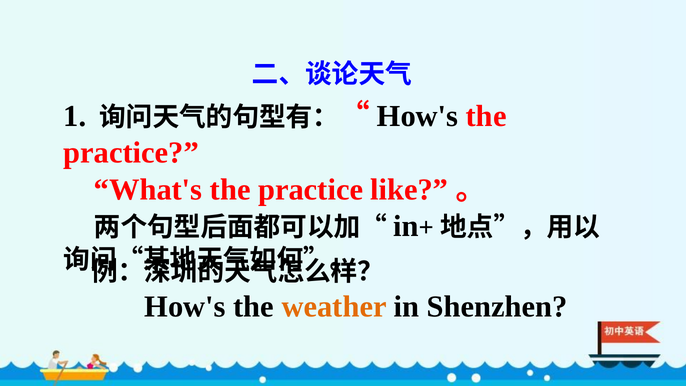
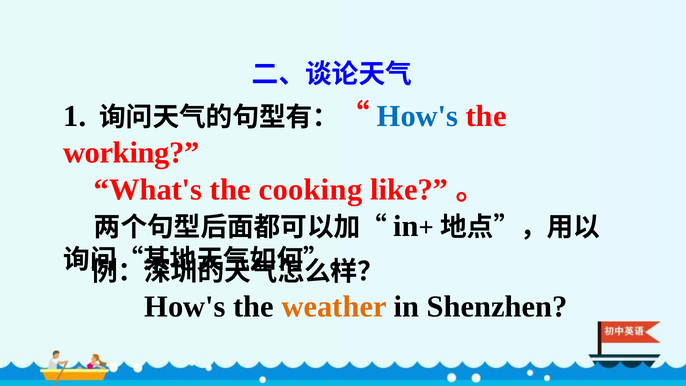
How's colour: black -> blue (418, 116)
practice: practice -> working (131, 153)
What's the practice: practice -> cooking (311, 189)
